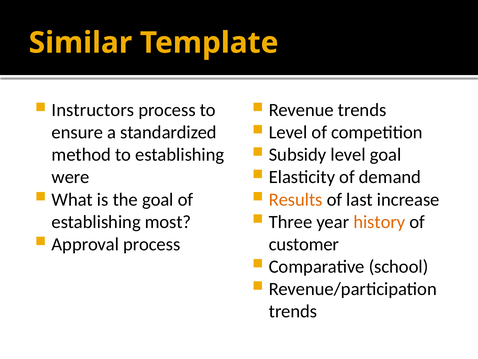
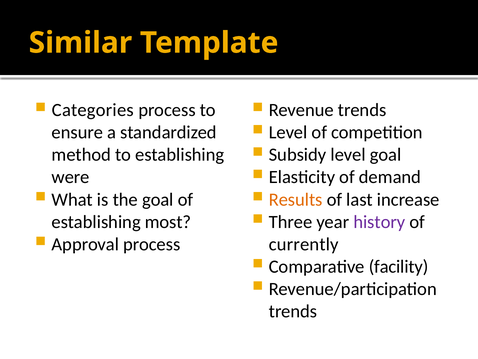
Instructors: Instructors -> Categories (93, 110)
history colour: orange -> purple (379, 222)
customer: customer -> currently (304, 244)
school: school -> facility (399, 266)
